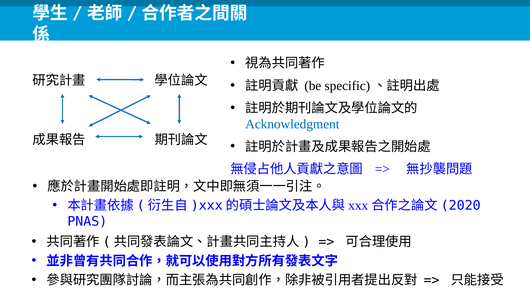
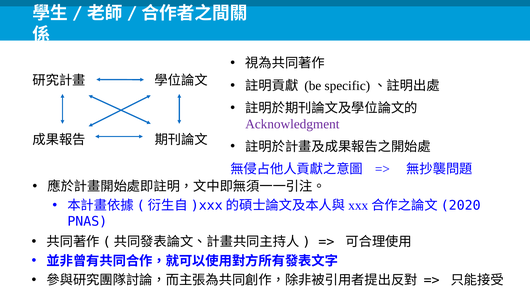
Acknowledgment colour: blue -> purple (292, 124)
